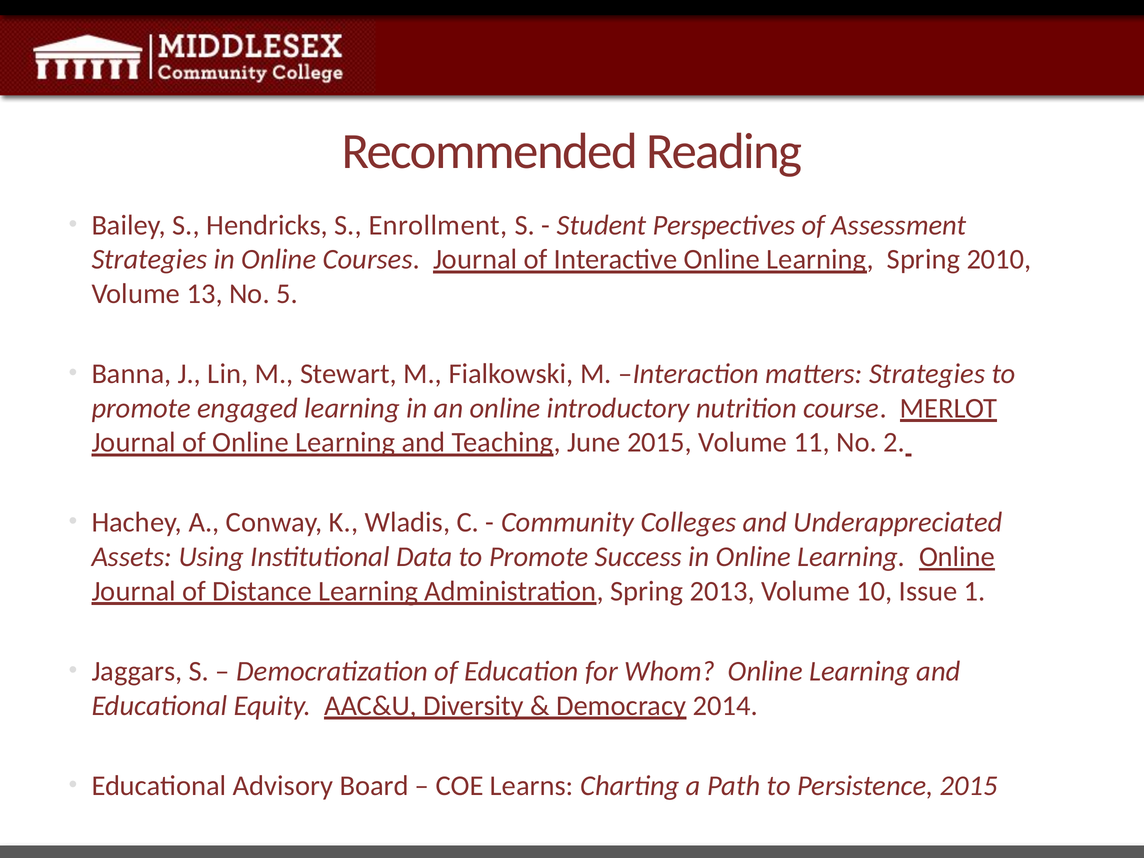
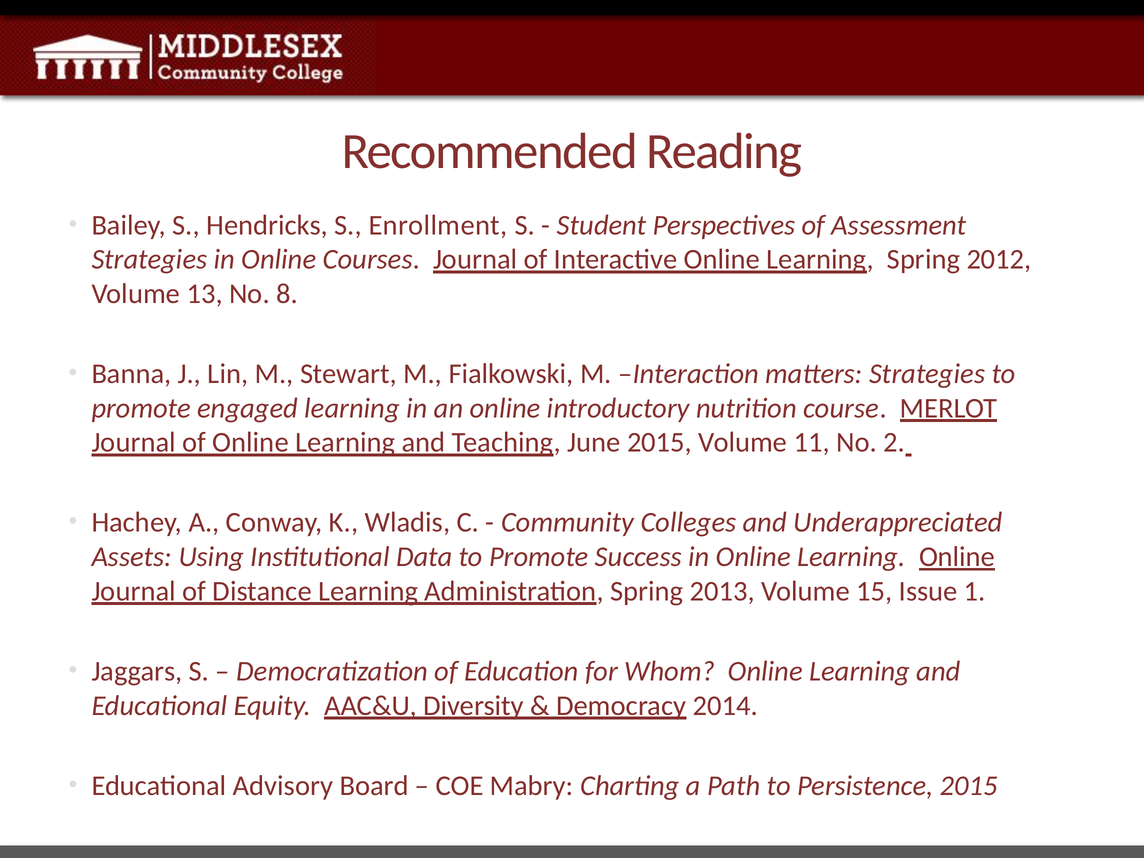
2010: 2010 -> 2012 (999, 259)
5: 5 -> 8 (287, 294)
10: 10 -> 15 (874, 591)
Learns: Learns -> Mabry (532, 786)
